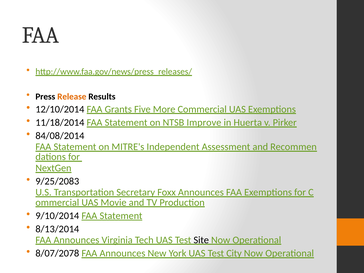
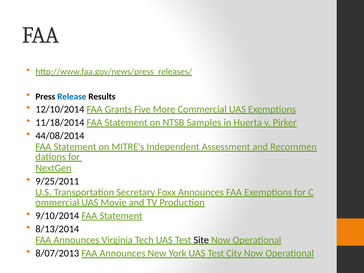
Release colour: orange -> blue (72, 97)
Improve: Improve -> Samples (204, 123)
84/08/2014: 84/08/2014 -> 44/08/2014 (60, 136)
9/25/2083: 9/25/2083 -> 9/25/2011 (57, 181)
8/07/2078: 8/07/2078 -> 8/07/2013 (57, 253)
